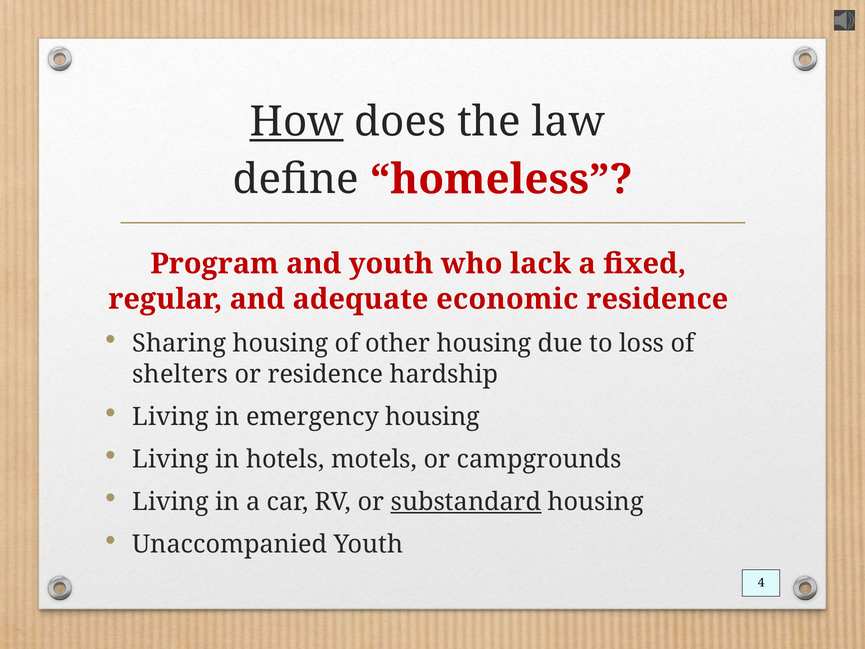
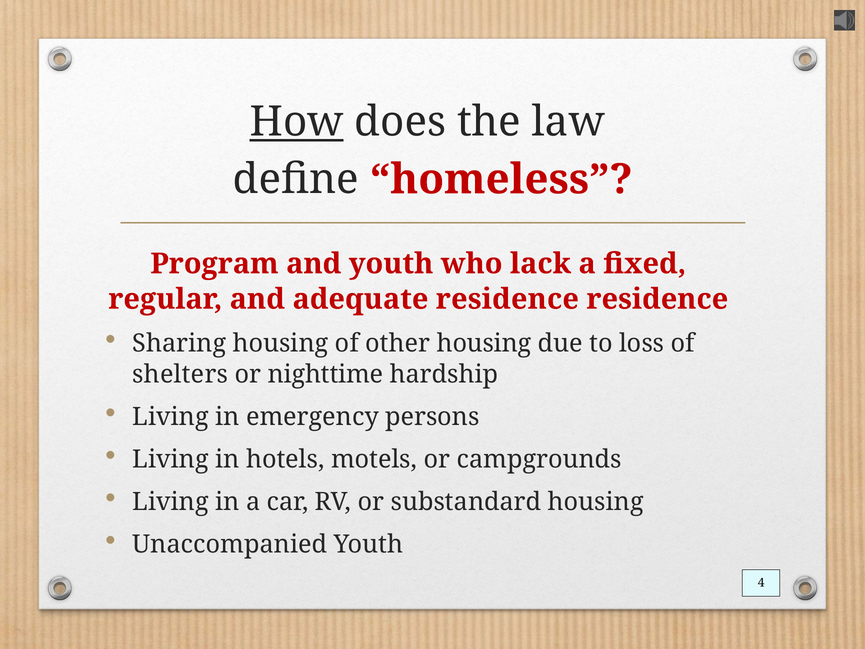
adequate economic: economic -> residence (507, 299)
or residence: residence -> nighttime (326, 374)
emergency housing: housing -> persons (432, 417)
substandard underline: present -> none (466, 502)
